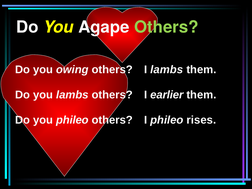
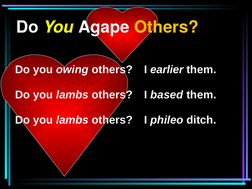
Others colour: light green -> yellow (166, 27)
I lambs: lambs -> earlier (167, 70)
earlier: earlier -> based (167, 95)
phileo: phileo -> lambs (72, 120)
rises: rises -> ditch (201, 120)
